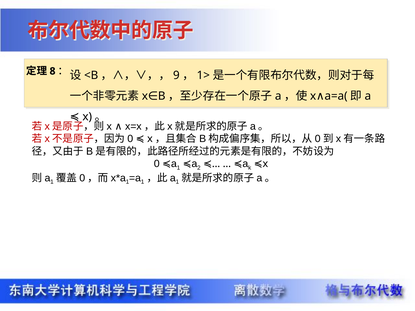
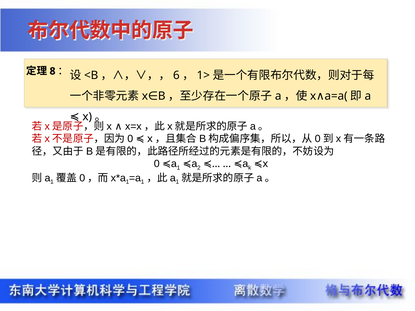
9: 9 -> 6 (176, 75)
